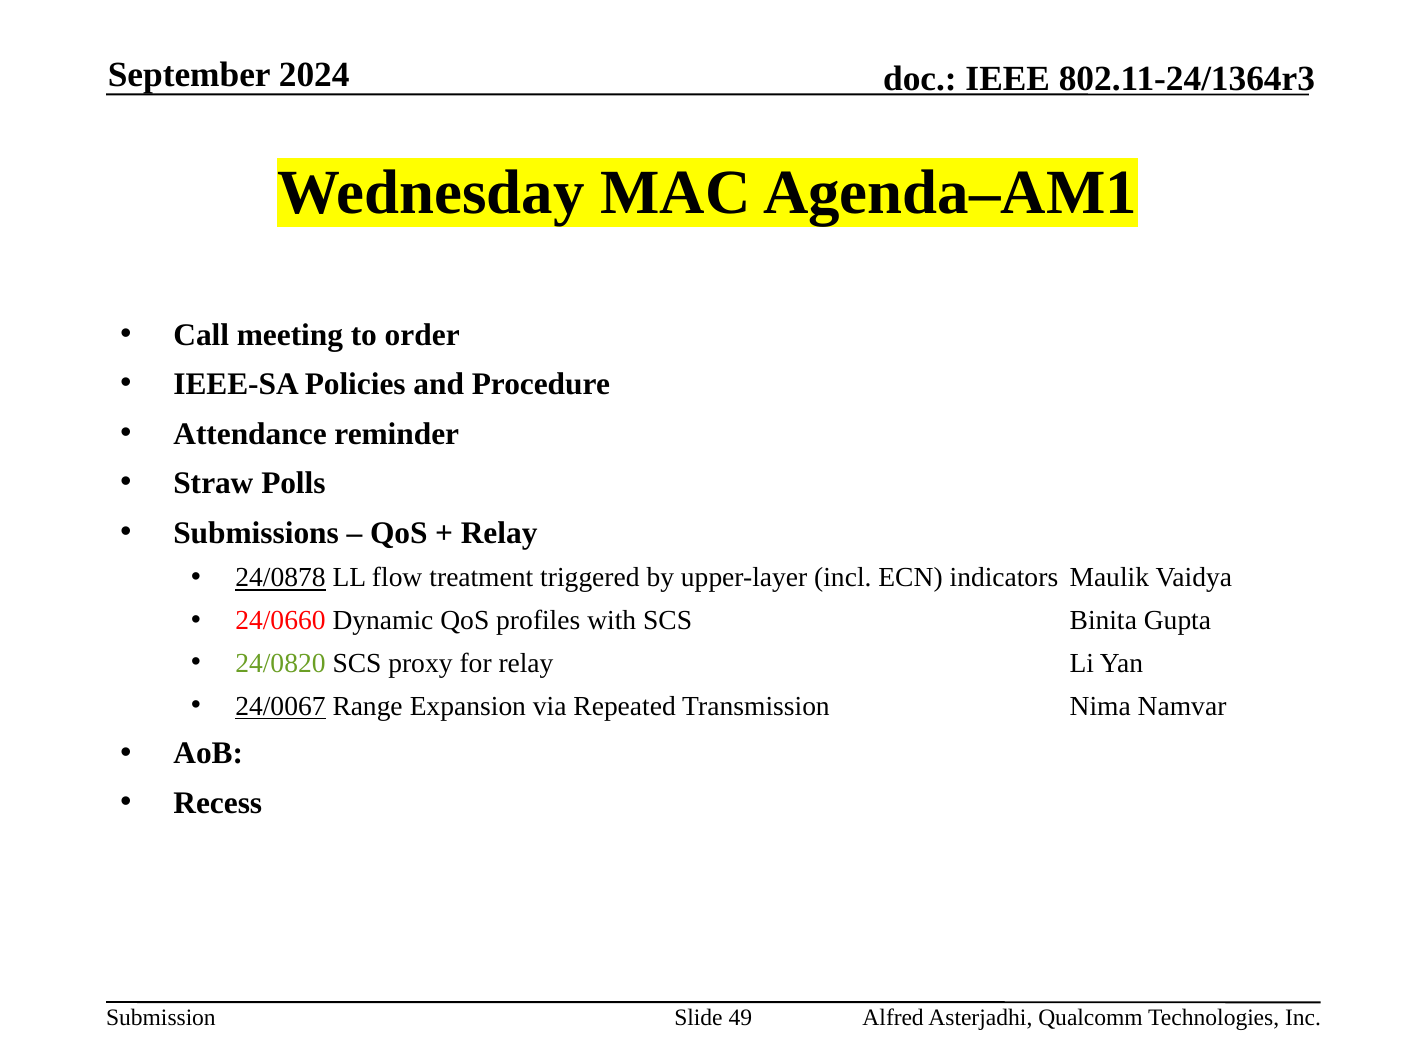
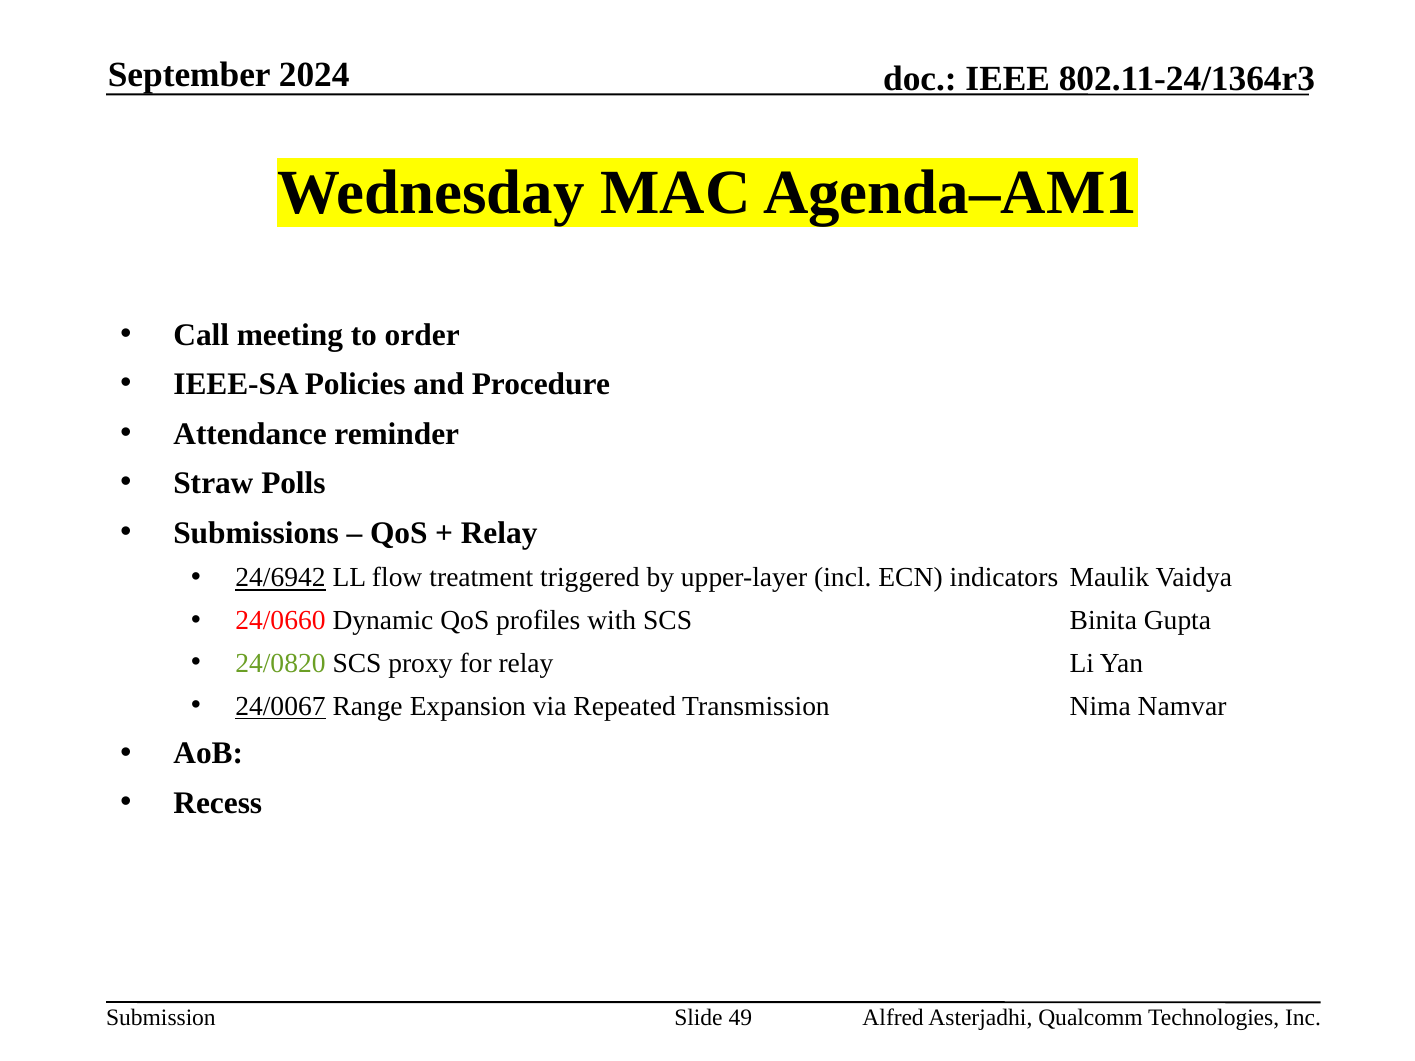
24/0878: 24/0878 -> 24/6942 (281, 578)
